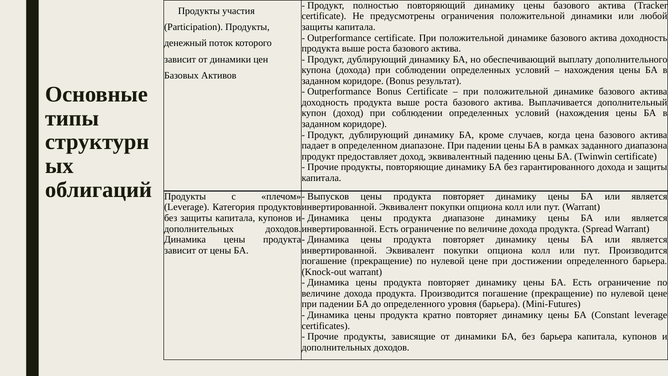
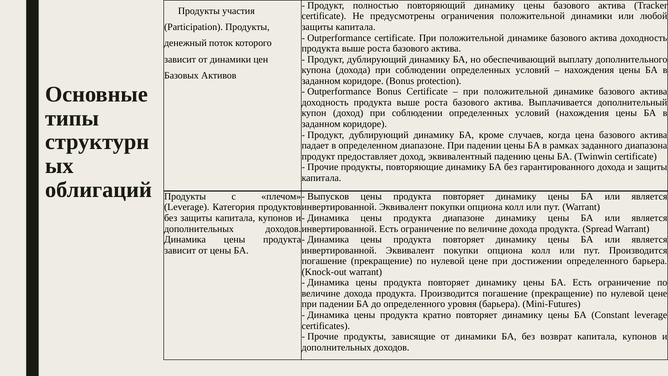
результат: результат -> protection (439, 81)
без барьера: барьера -> возврат (556, 336)
